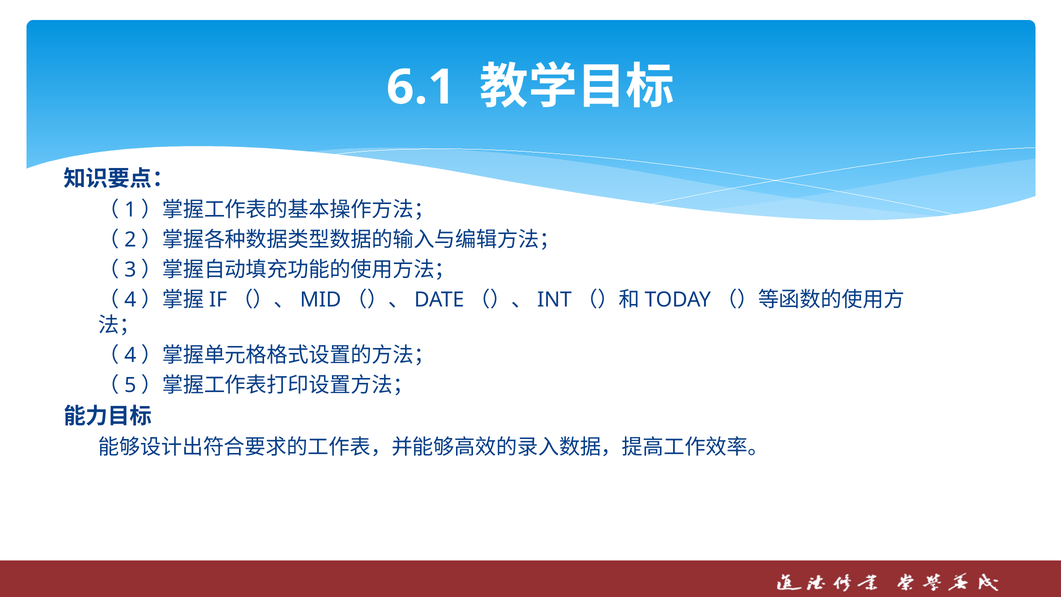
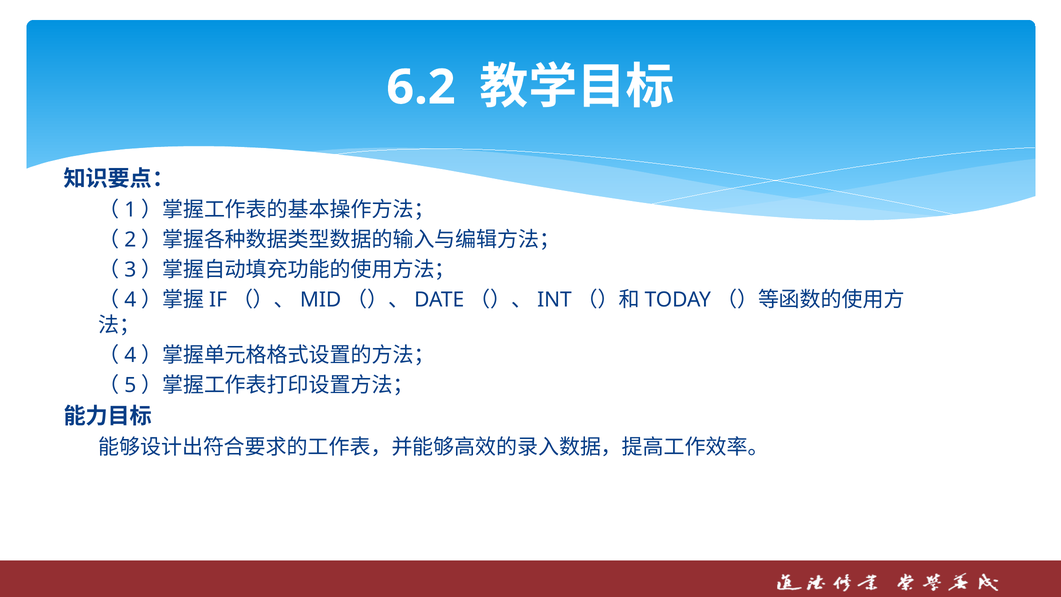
6.1: 6.1 -> 6.2 (421, 87)
